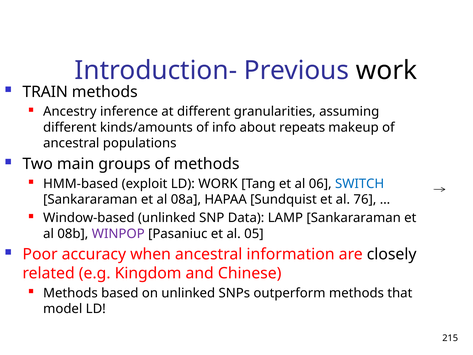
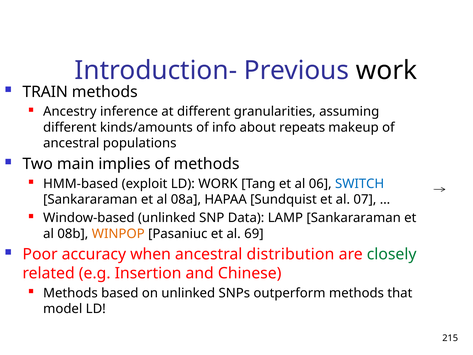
groups: groups -> implies (125, 164)
76: 76 -> 07 (365, 199)
WINPOP colour: purple -> orange (118, 234)
05: 05 -> 69 (254, 234)
information: information -> distribution (290, 254)
closely colour: black -> green (392, 254)
Kingdom: Kingdom -> Insertion (148, 273)
